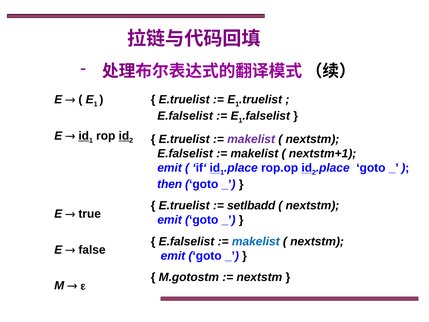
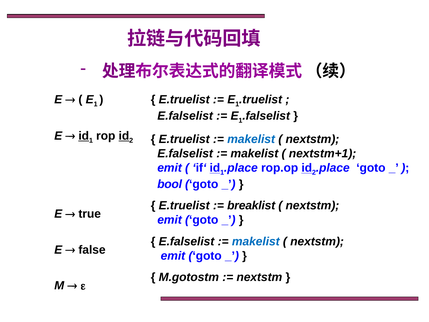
makelist colour: purple -> blue (251, 139)
then: then -> bool (170, 184)
setlbadd: setlbadd -> breaklist (251, 206)
